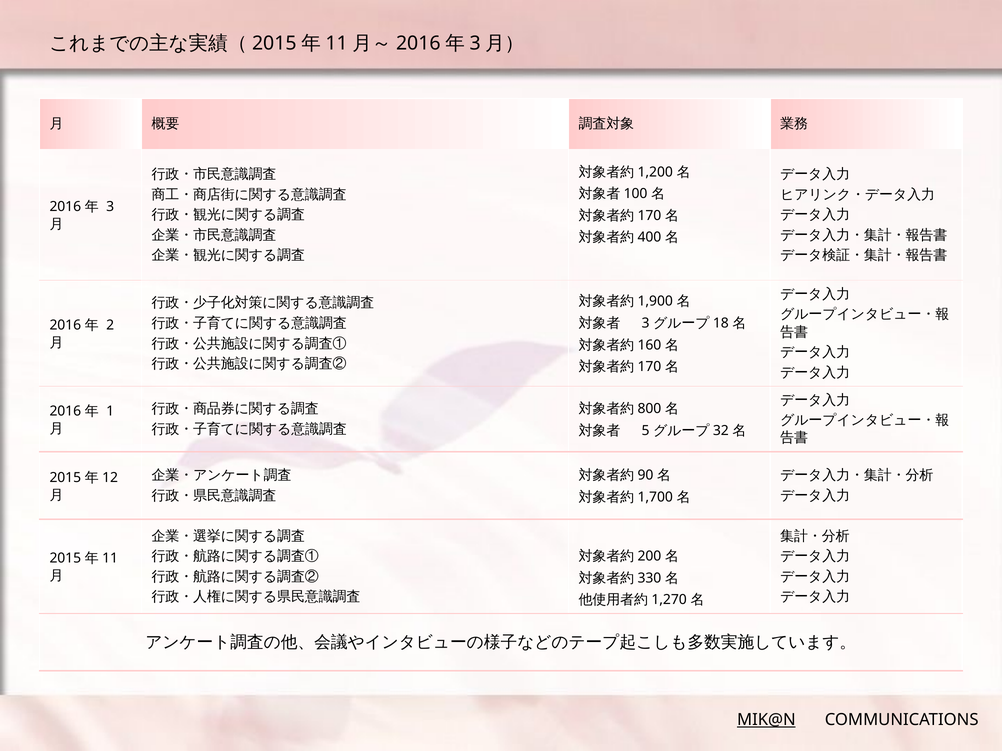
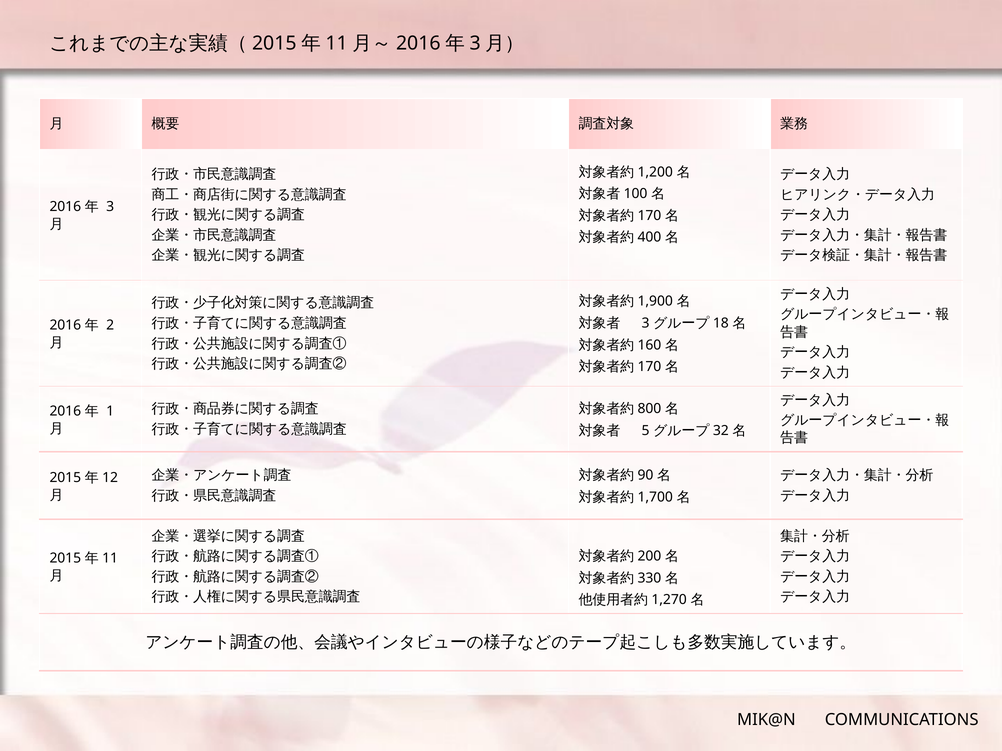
MIK@N underline: present -> none (766, 720)
